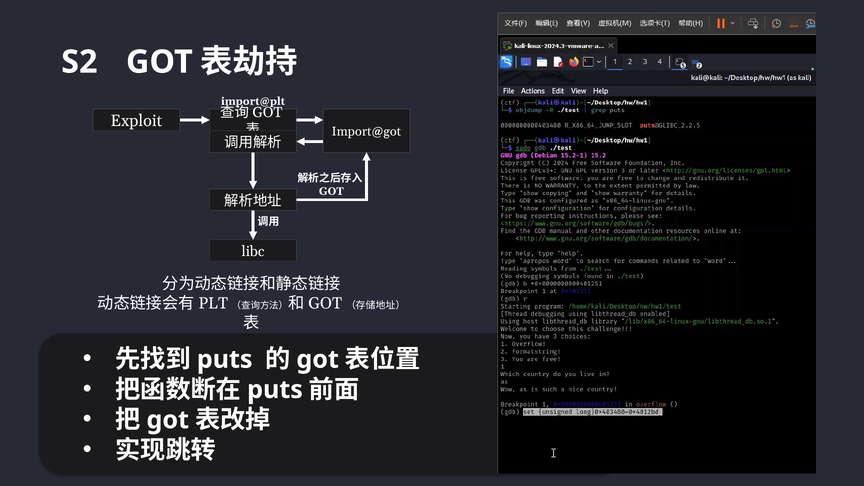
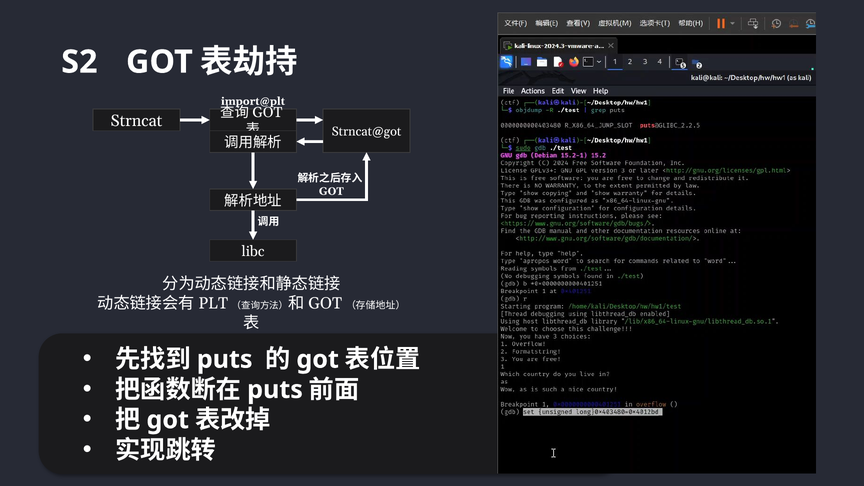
Exploit: Exploit -> Strncat (136, 121)
Import@got: Import@got -> Strncat@got (366, 132)
